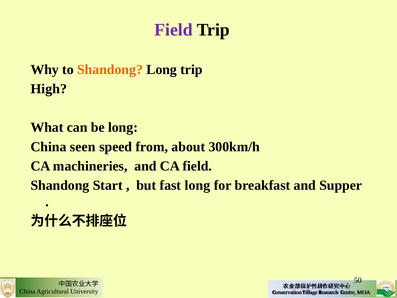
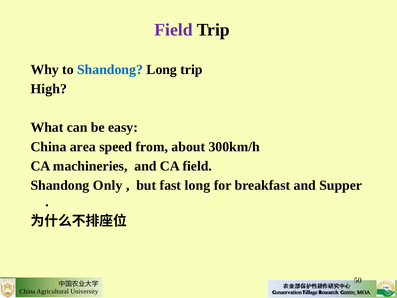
Shandong colour: orange -> blue (110, 69)
be long: long -> easy (123, 127)
seen: seen -> area (83, 147)
Start: Start -> Only (108, 185)
